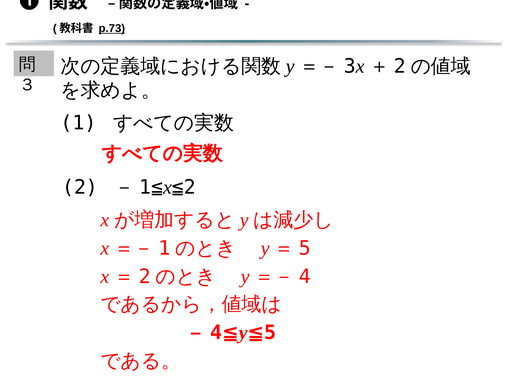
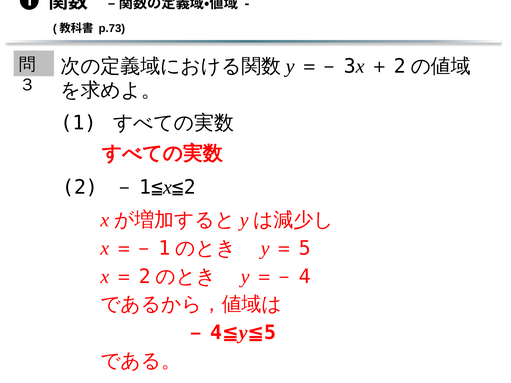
p.73 underline: present -> none (112, 28)
